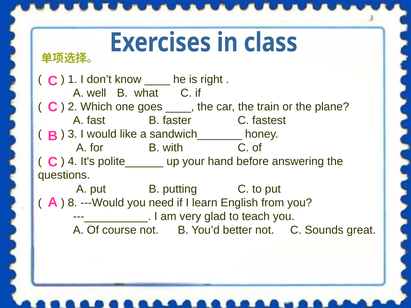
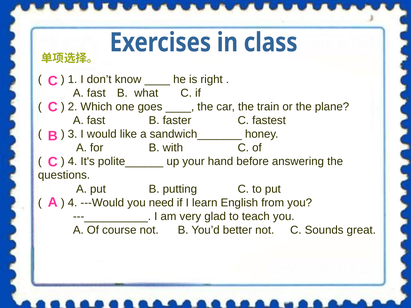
well: well -> fast (96, 93)
8: 8 -> 4 (73, 203)
